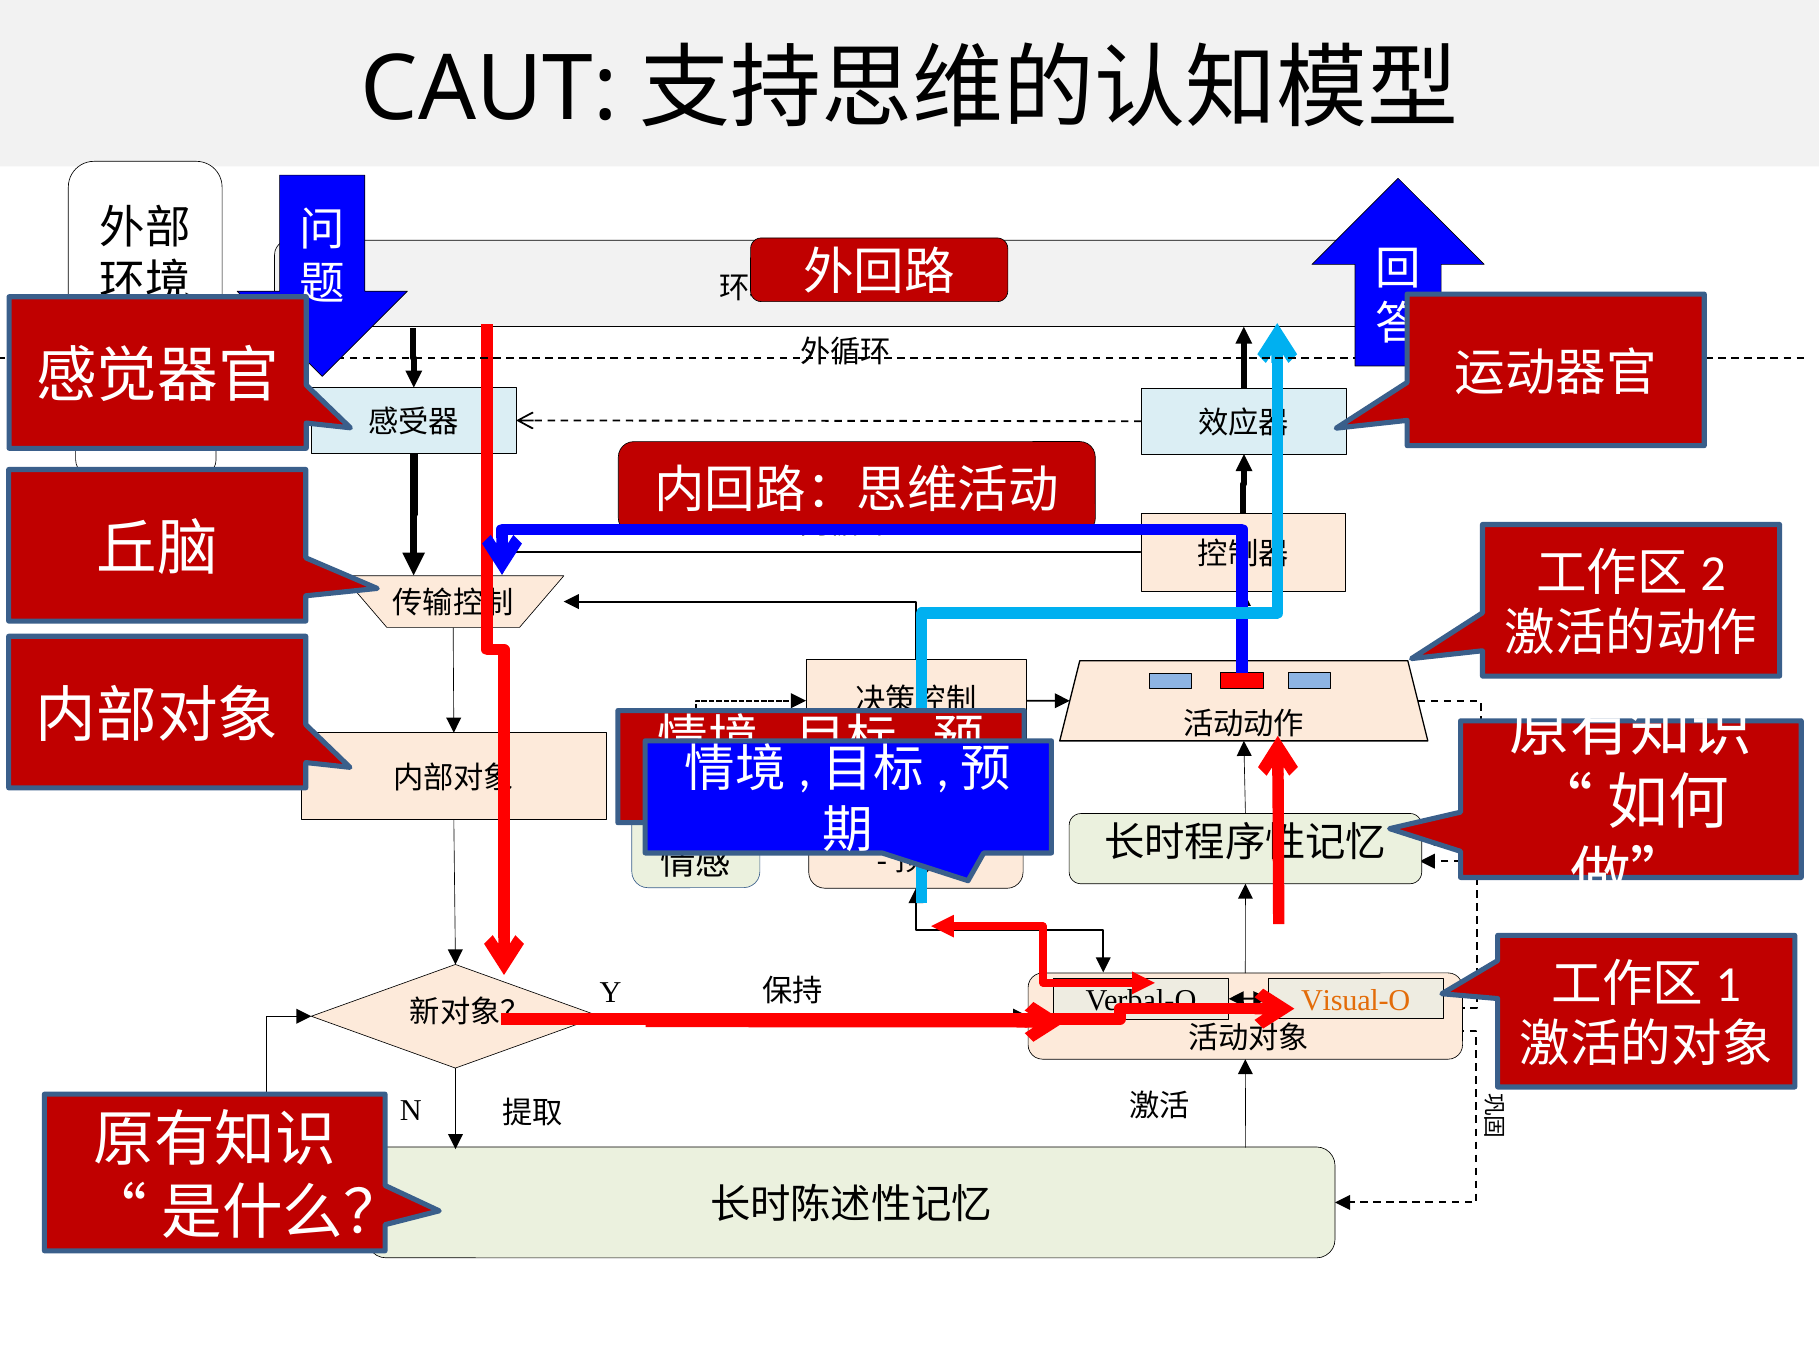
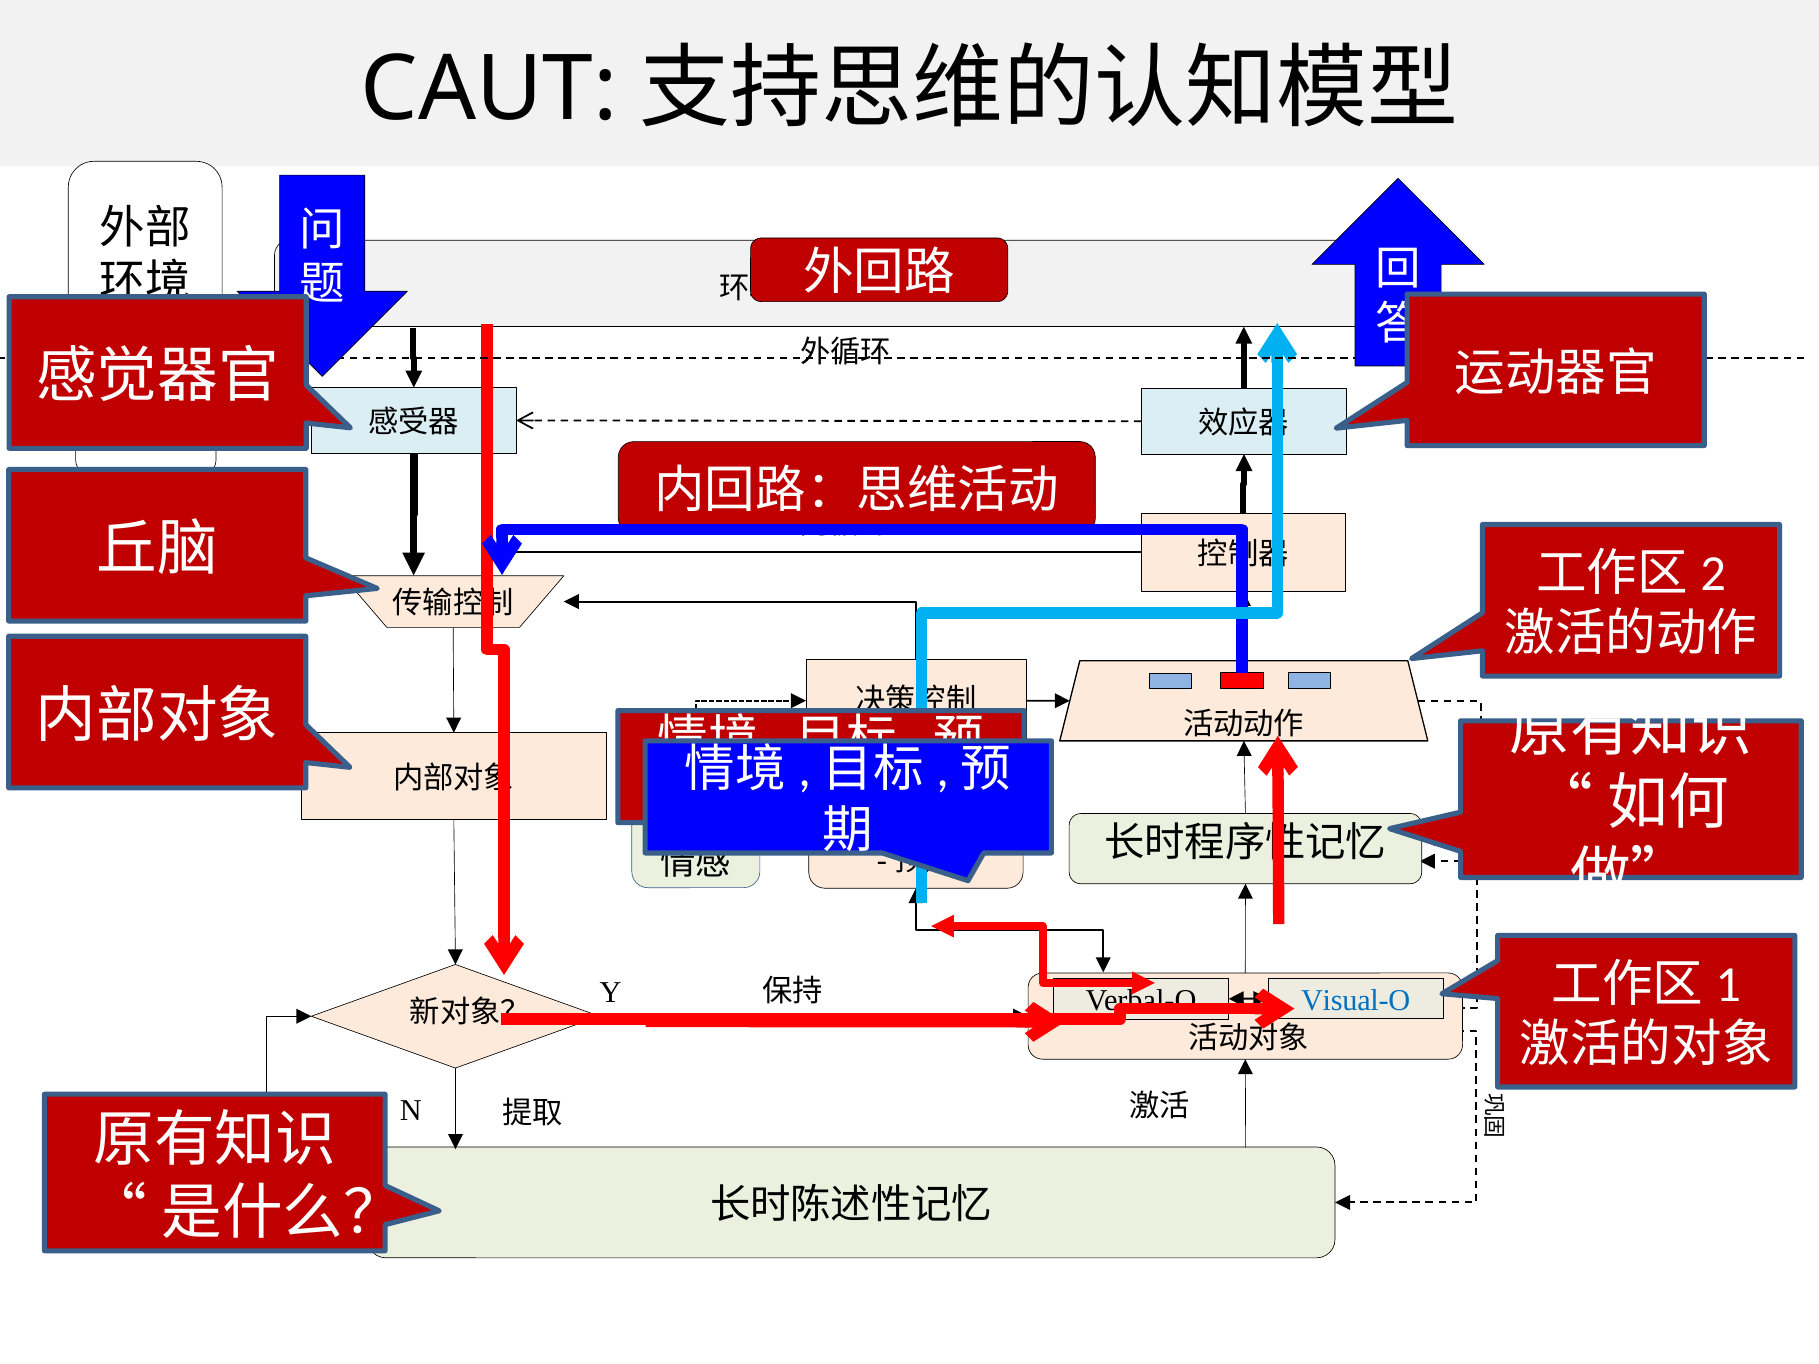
Visual-O colour: orange -> blue (1356, 1001)
